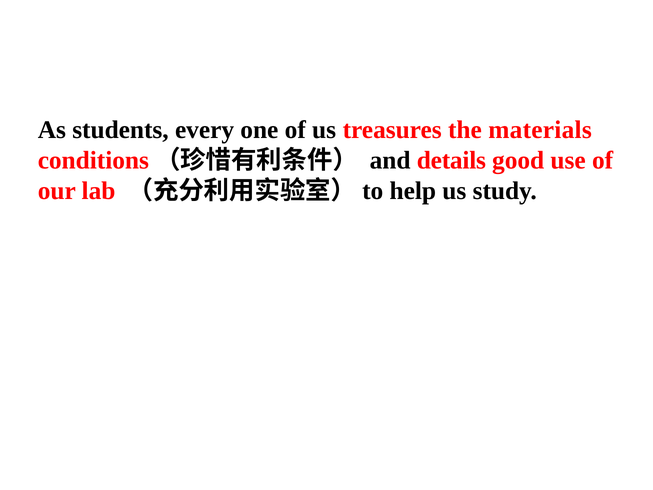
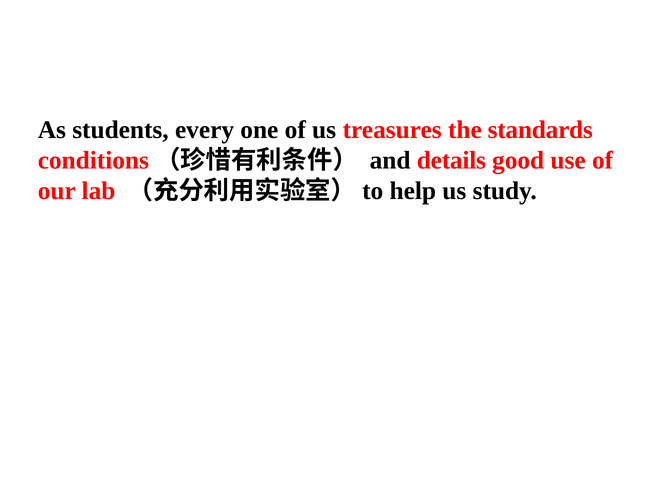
materials: materials -> standards (540, 130)
